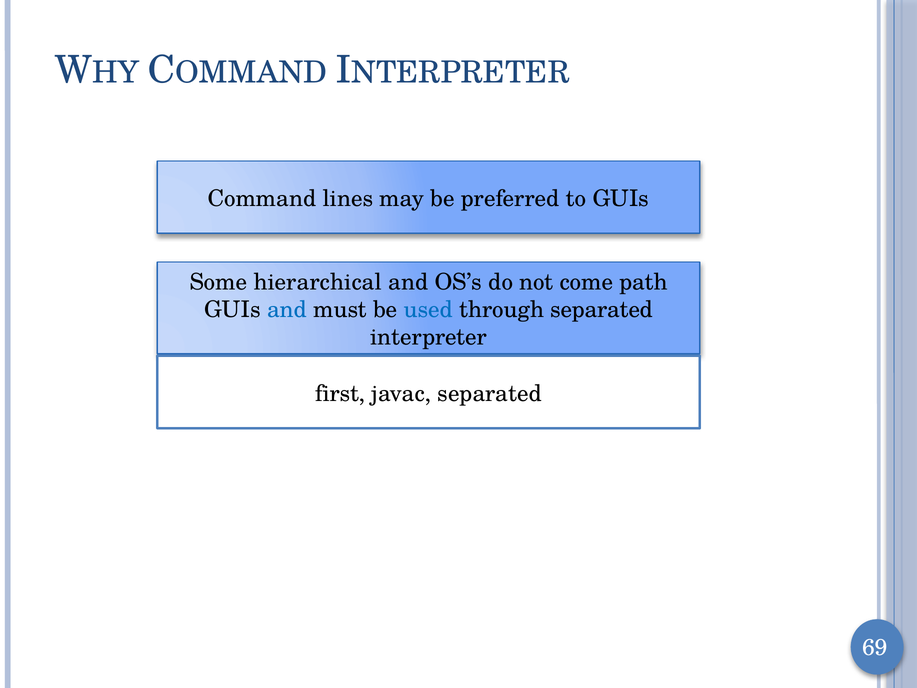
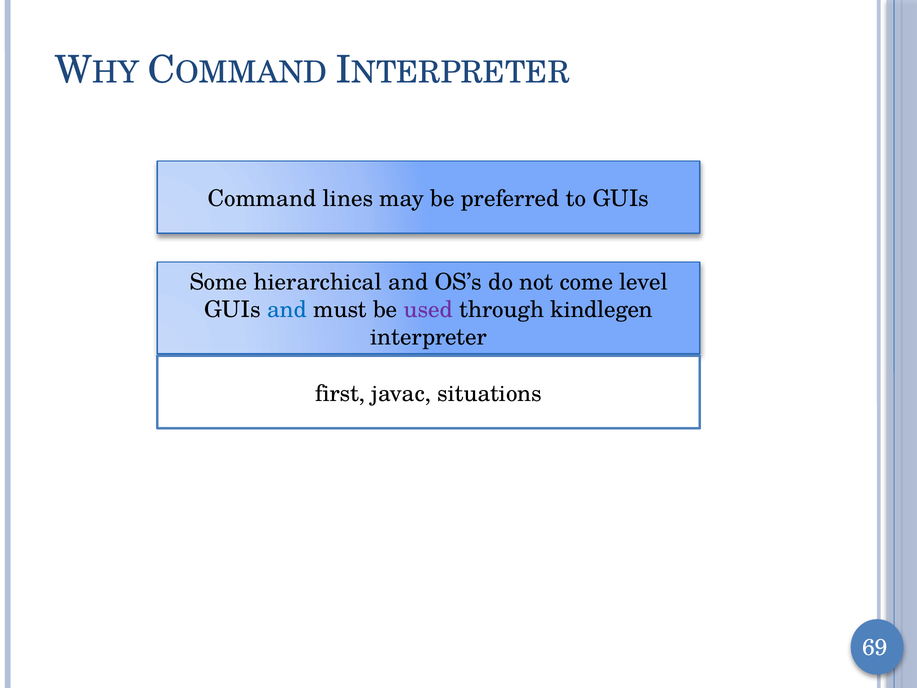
path: path -> level (643, 282)
used colour: blue -> purple (428, 309)
through separated: separated -> kindlegen (602, 309)
javac separated: separated -> situations (490, 393)
